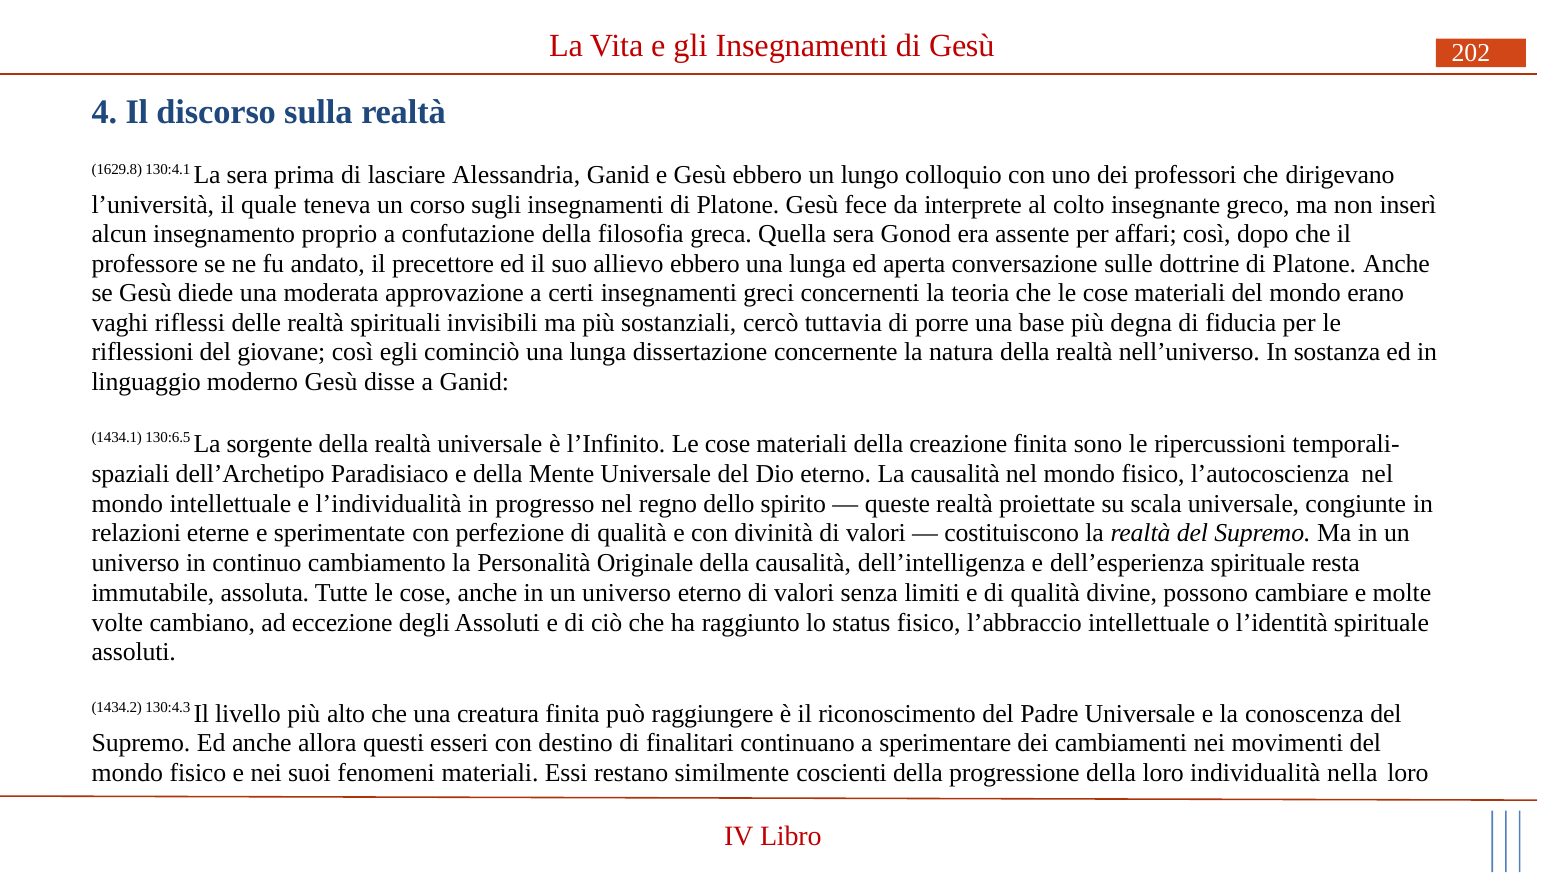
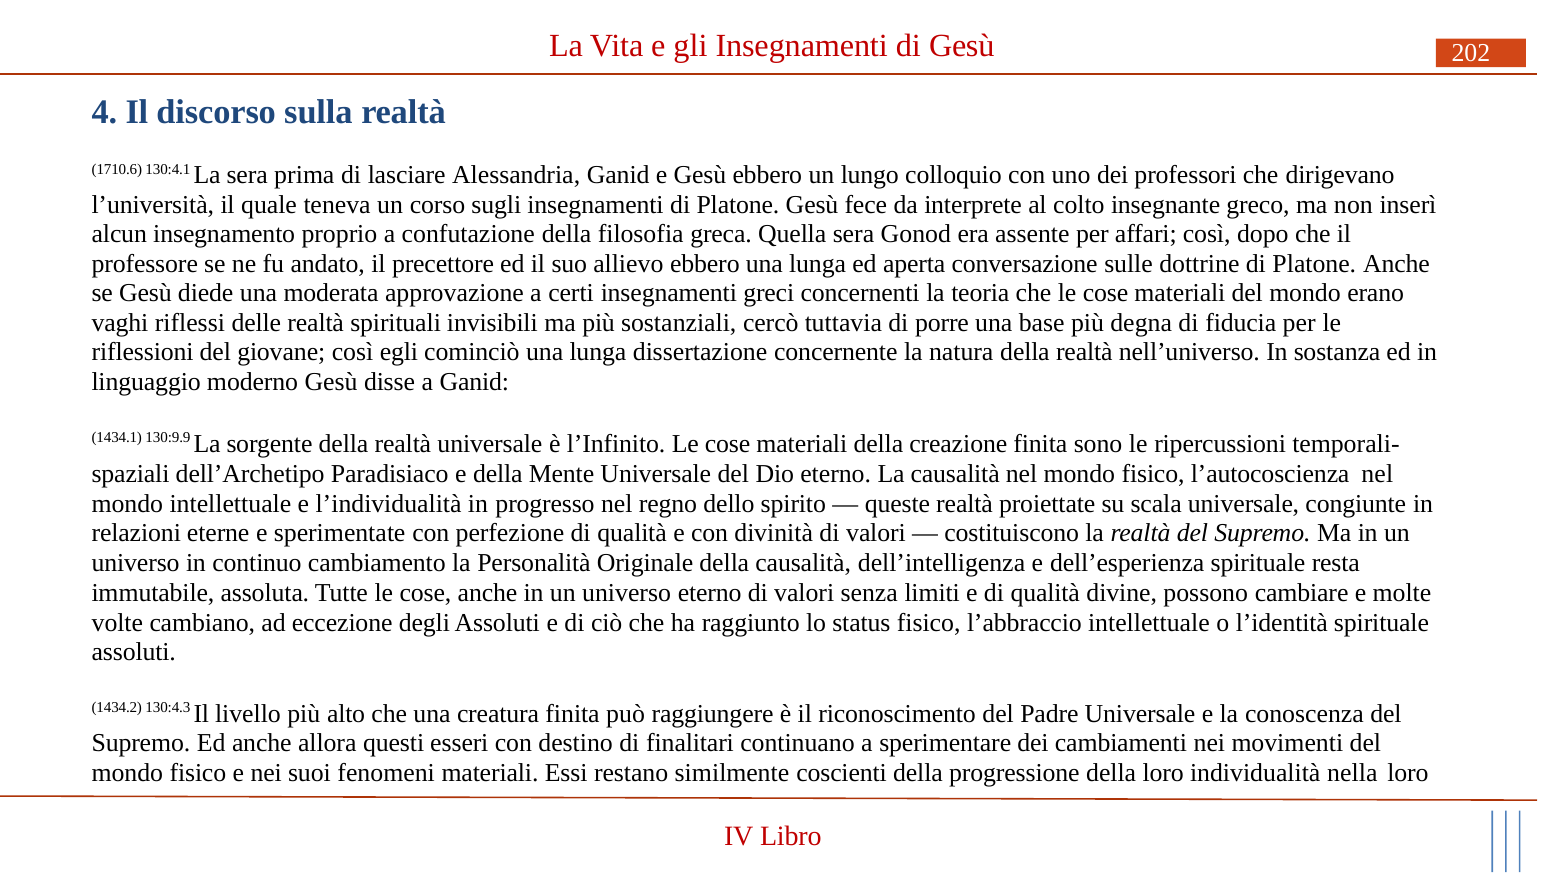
1629.8: 1629.8 -> 1710.6 (117, 169)
130:6.5: 130:6.5 -> 130:9.9 (168, 438)
